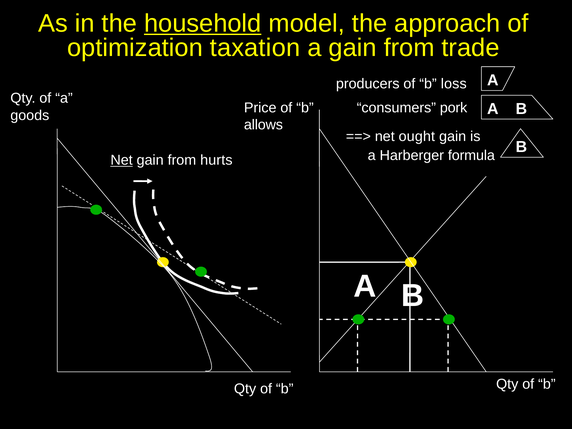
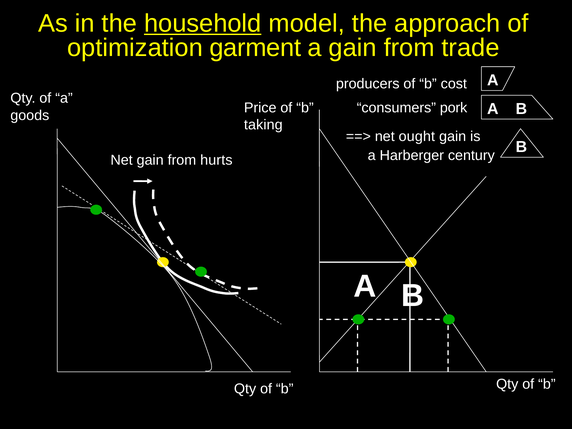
taxation: taxation -> garment (255, 48)
loss: loss -> cost (454, 84)
allows: allows -> taking (263, 125)
Net underline: present -> none (122, 160)
formula: formula -> century (471, 155)
